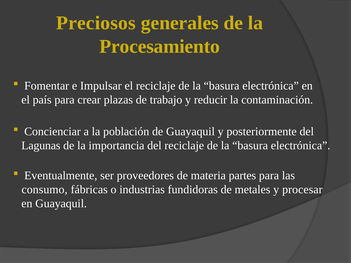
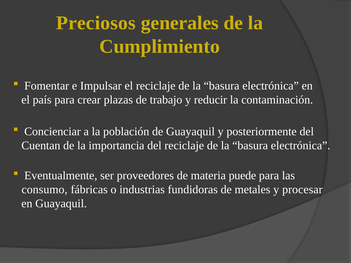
Procesamiento: Procesamiento -> Cumplimiento (160, 46)
Lagunas: Lagunas -> Cuentan (41, 146)
partes: partes -> puede (242, 176)
